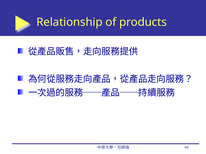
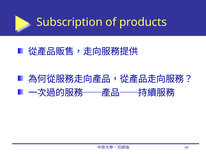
Relationship: Relationship -> Subscription (69, 22)
